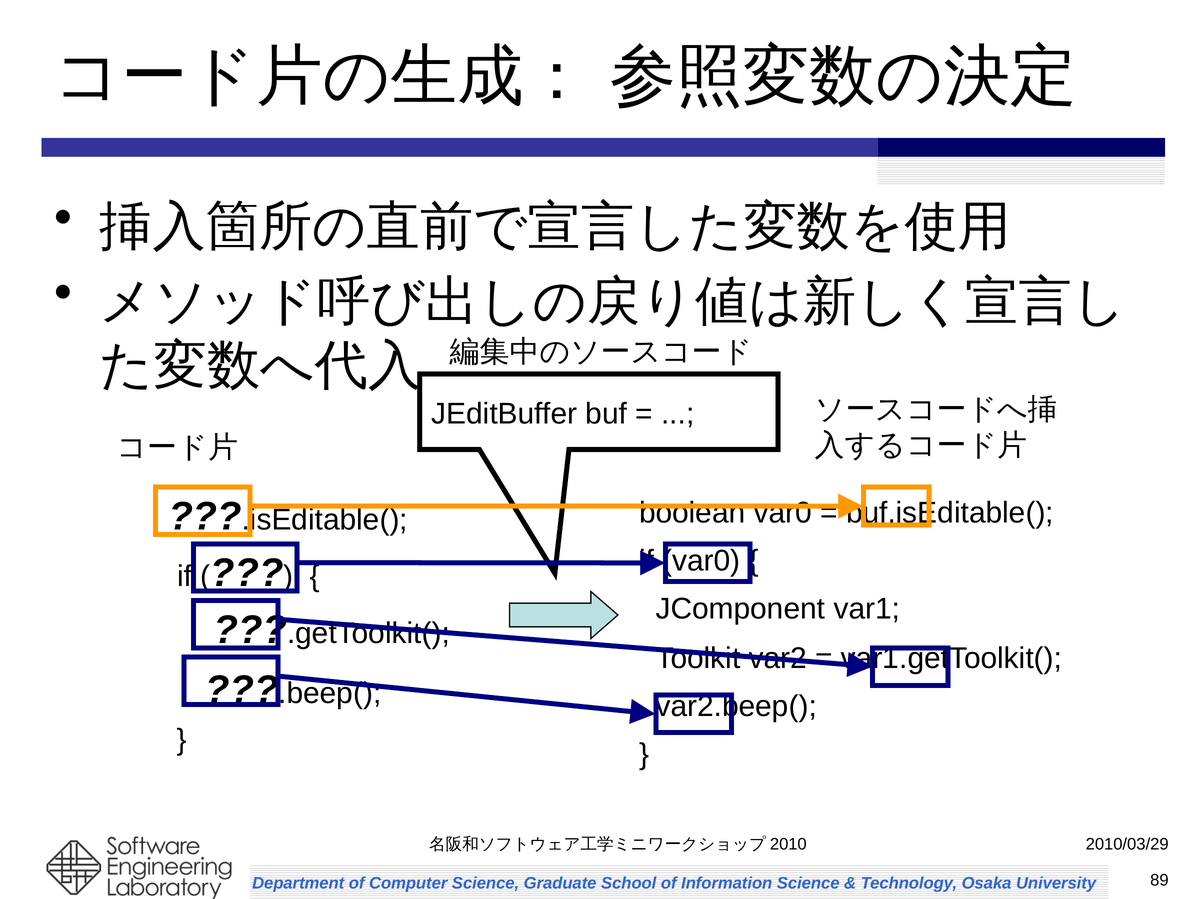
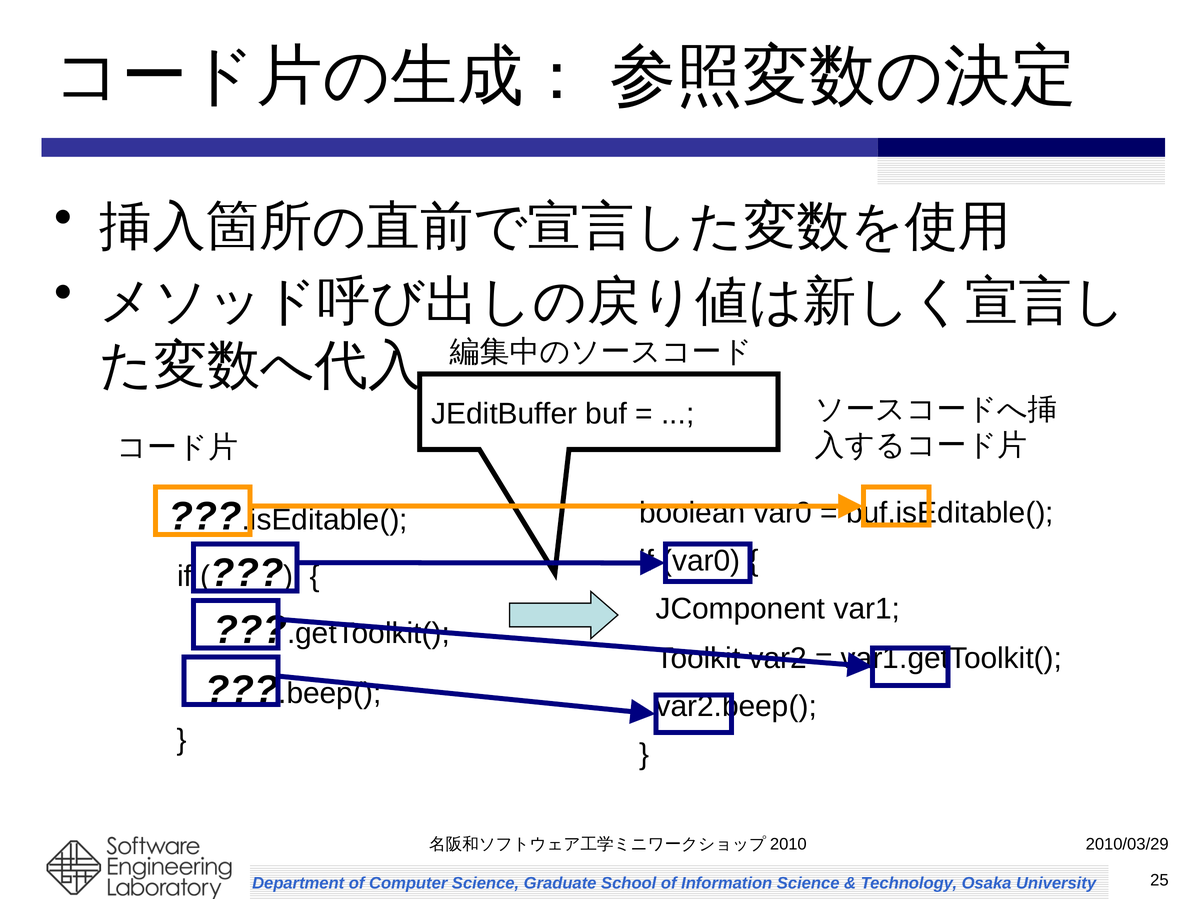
89: 89 -> 25 (1159, 880)
